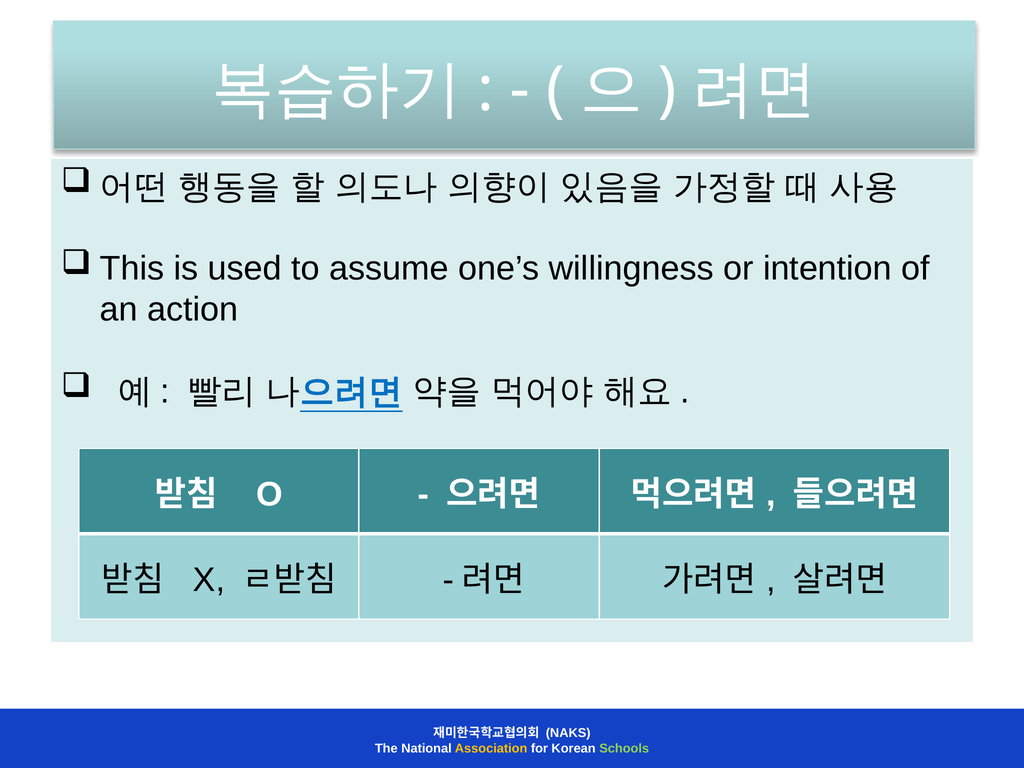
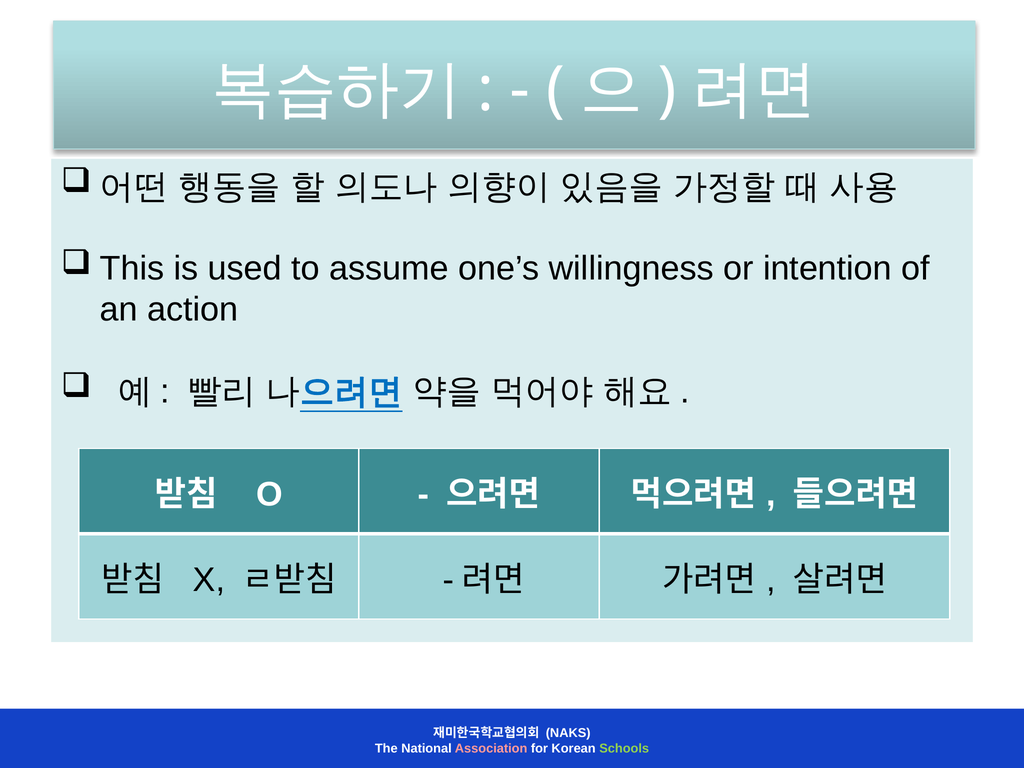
Association colour: yellow -> pink (491, 748)
